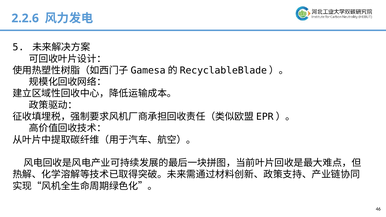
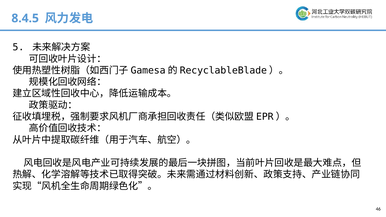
2.2.6: 2.2.6 -> 8.4.5 (25, 18)
